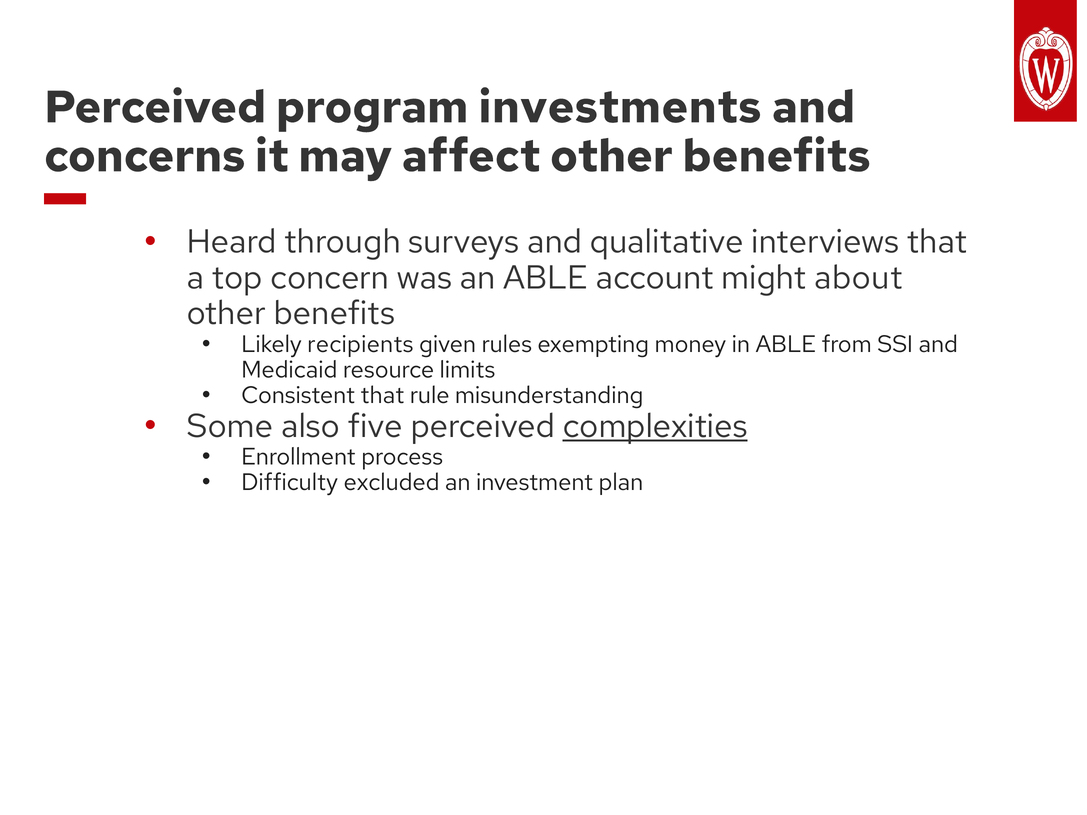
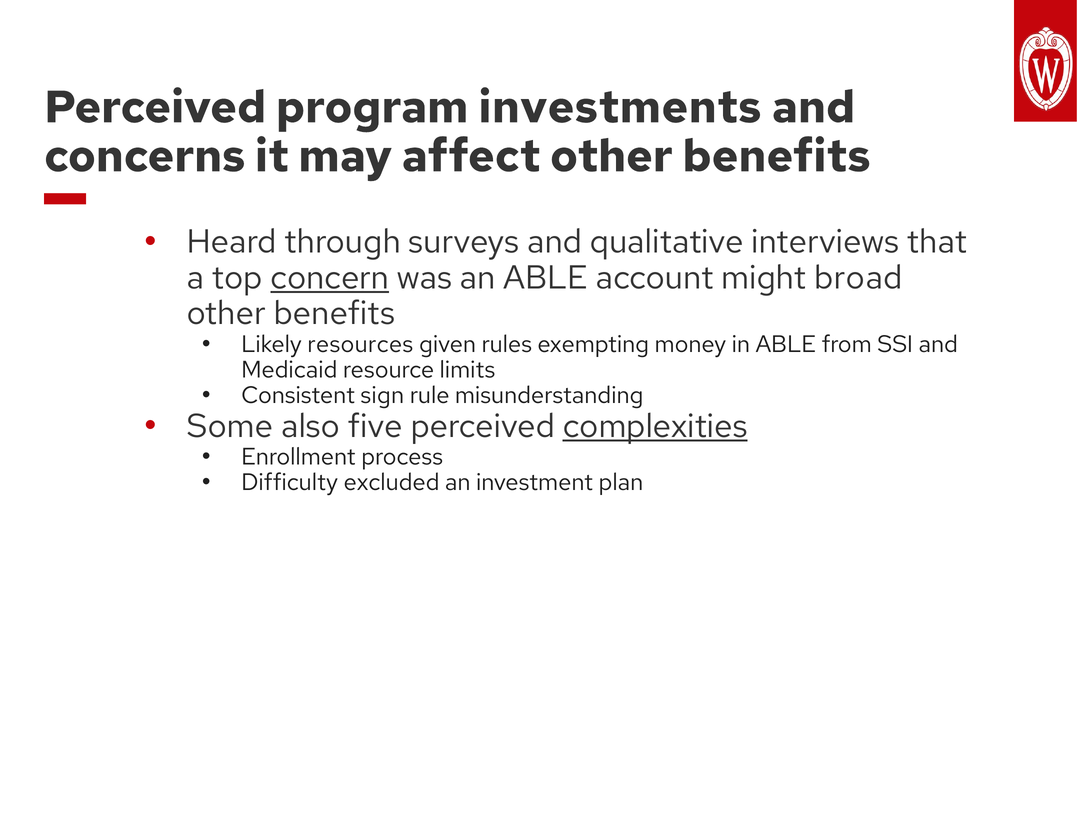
concern underline: none -> present (330, 278)
about: about -> broad (858, 278)
recipients: recipients -> resources (360, 344)
Consistent that: that -> sign (382, 396)
